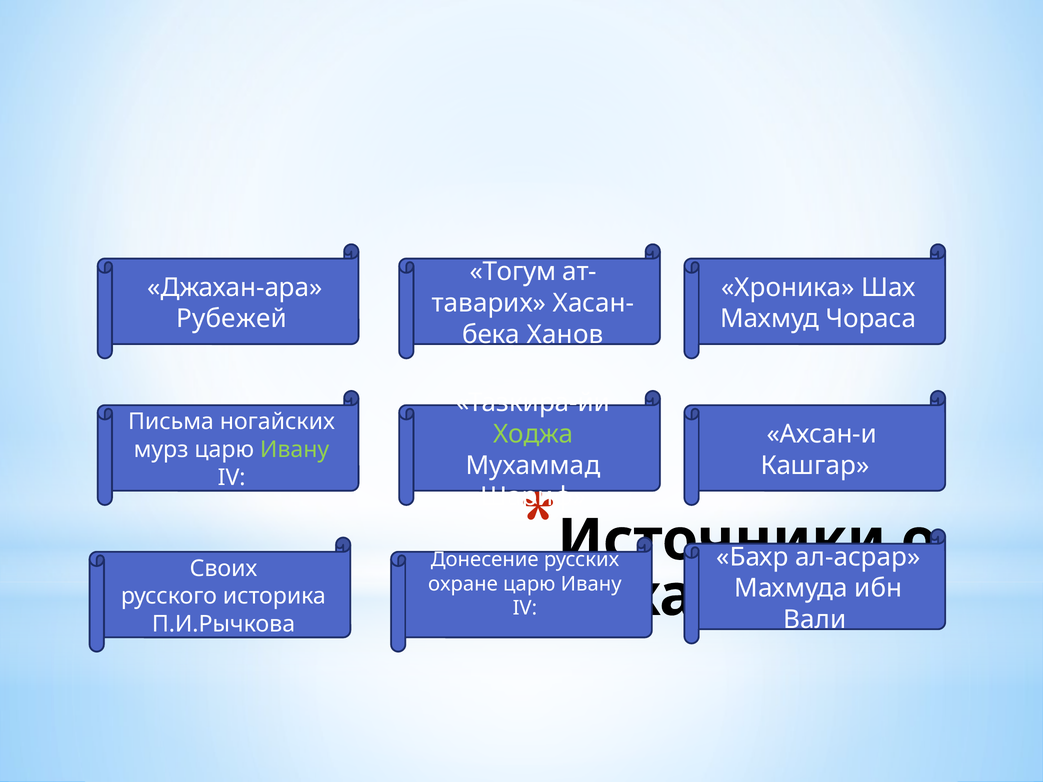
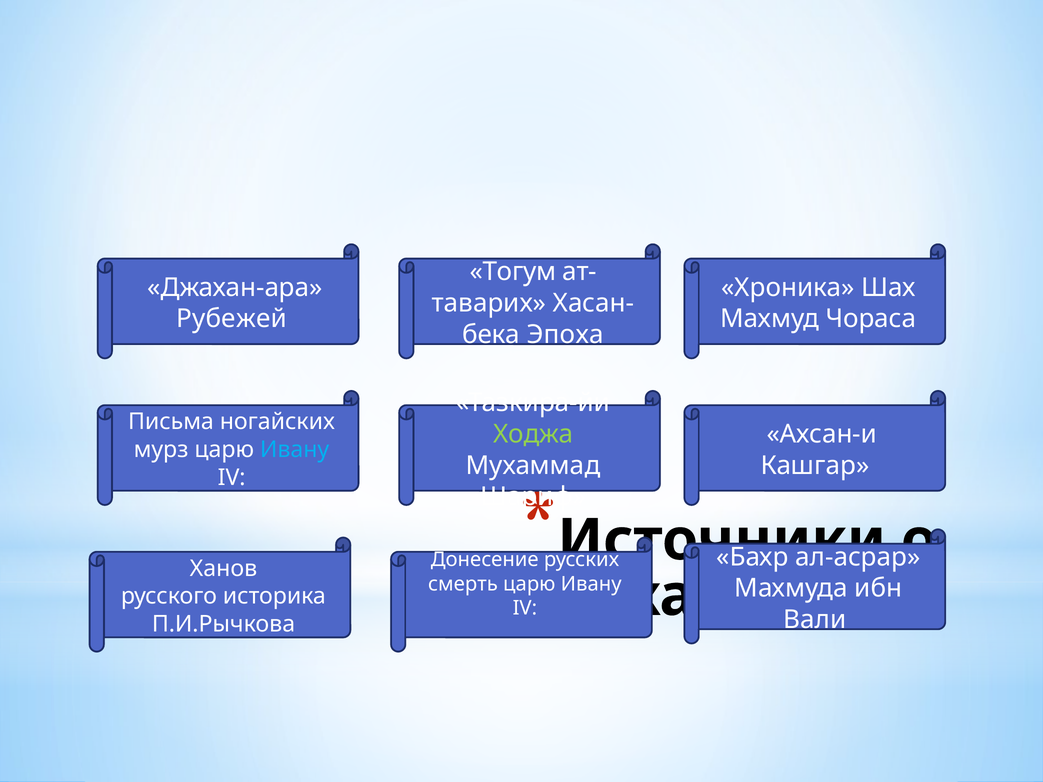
Ханов: Ханов -> Эпоха (565, 335)
Ивану colour: light green -> light blue (295, 450)
Своих: Своих -> Ханов (223, 569)
охране: охране -> смерть (463, 584)
